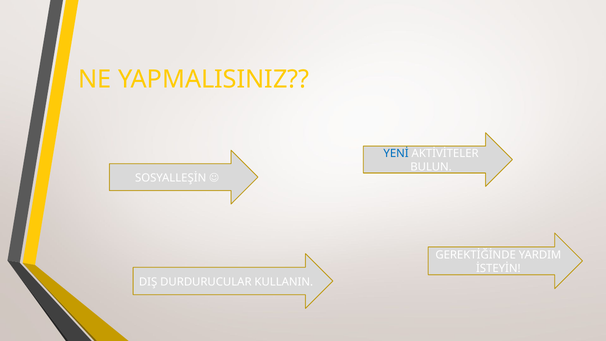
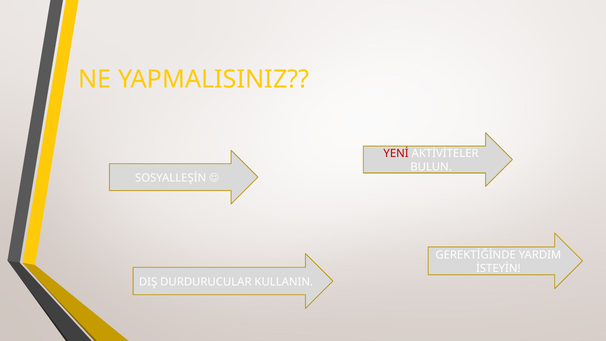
YENİ colour: blue -> red (396, 153)
